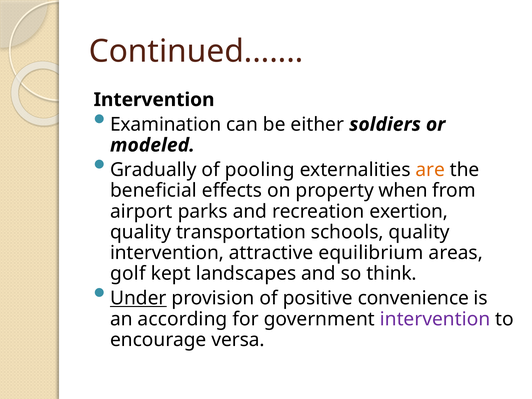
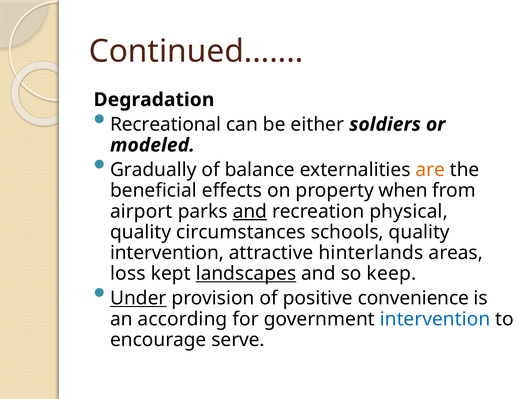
Intervention: Intervention -> Degradation (154, 100)
Examination: Examination -> Recreational (166, 124)
pooling: pooling -> balance (260, 170)
and underline: none -> present (250, 211)
exertion: exertion -> physical (409, 211)
transportation: transportation -> circumstances (241, 232)
equilibrium: equilibrium -> hinterlands (371, 253)
golf: golf -> loss (128, 274)
landscapes underline: none -> present (246, 274)
think: think -> keep (391, 274)
intervention colour: purple -> blue (435, 319)
versa: versa -> serve (238, 340)
